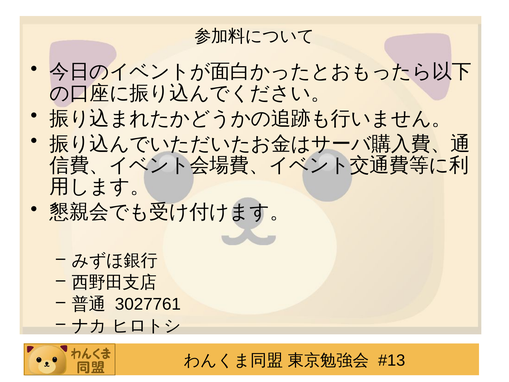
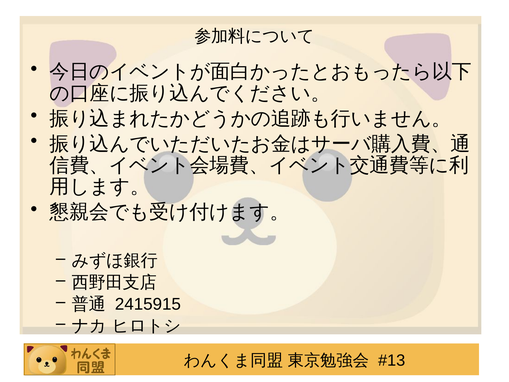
3027761: 3027761 -> 2415915 (148, 304)
